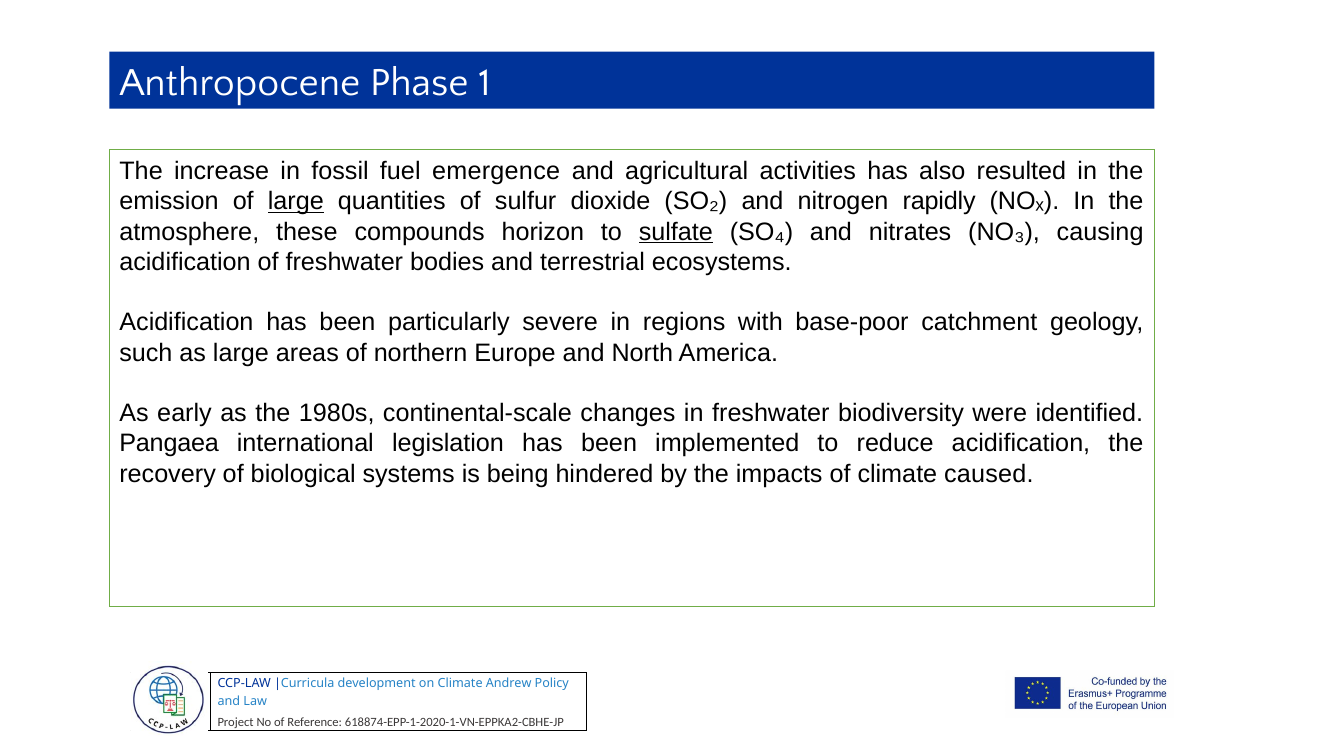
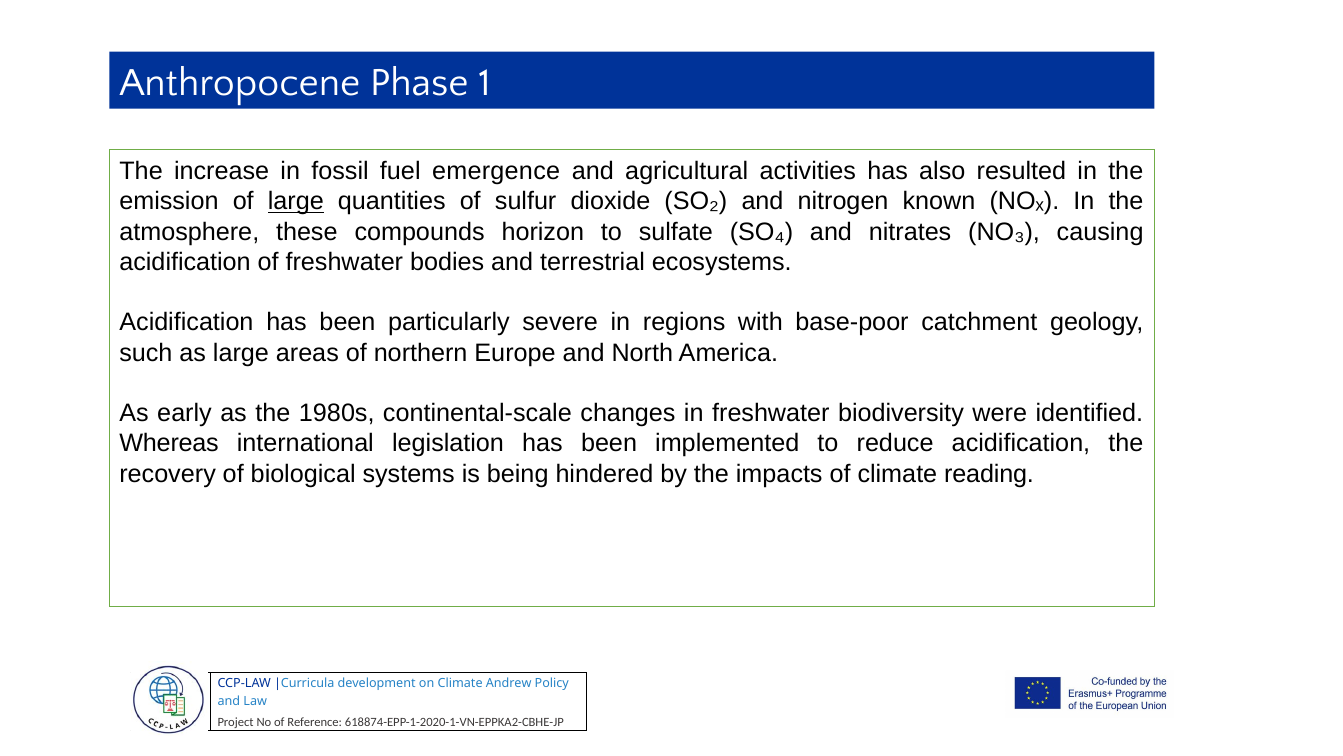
rapidly: rapidly -> known (939, 202)
sulfate underline: present -> none (676, 232)
Pangaea: Pangaea -> Whereas (169, 443)
caused: caused -> reading (989, 473)
